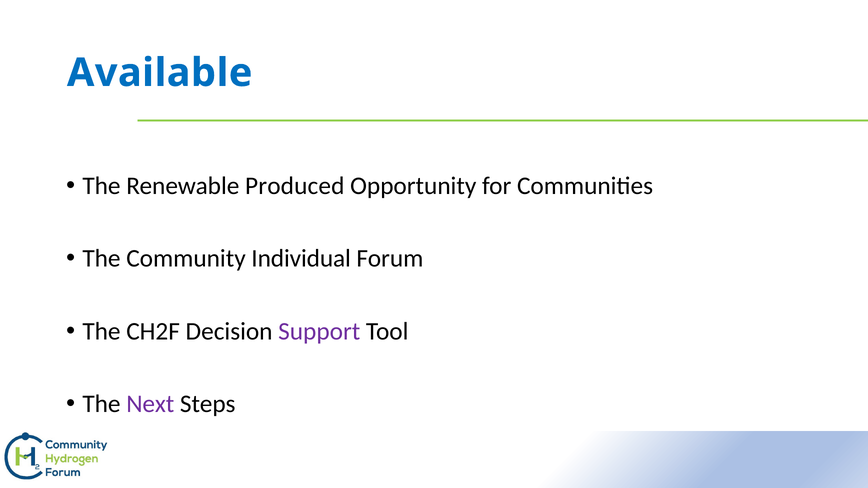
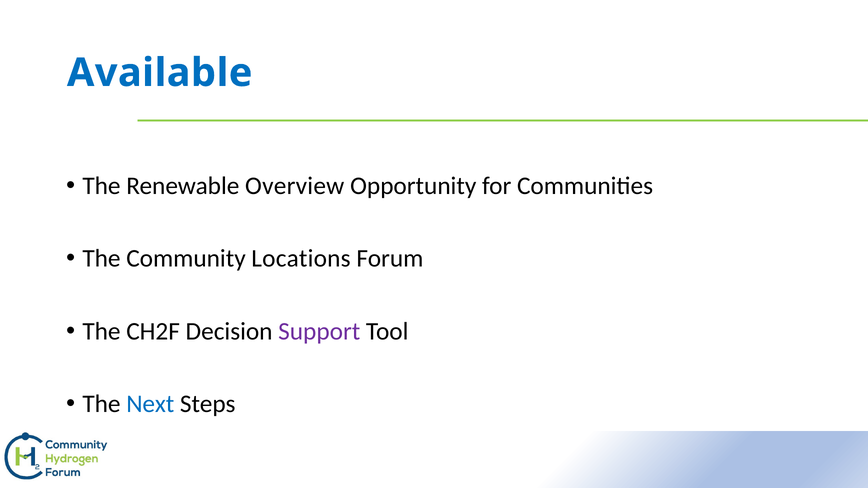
Produced: Produced -> Overview (295, 186)
Individual: Individual -> Locations (301, 259)
Next colour: purple -> blue (150, 404)
